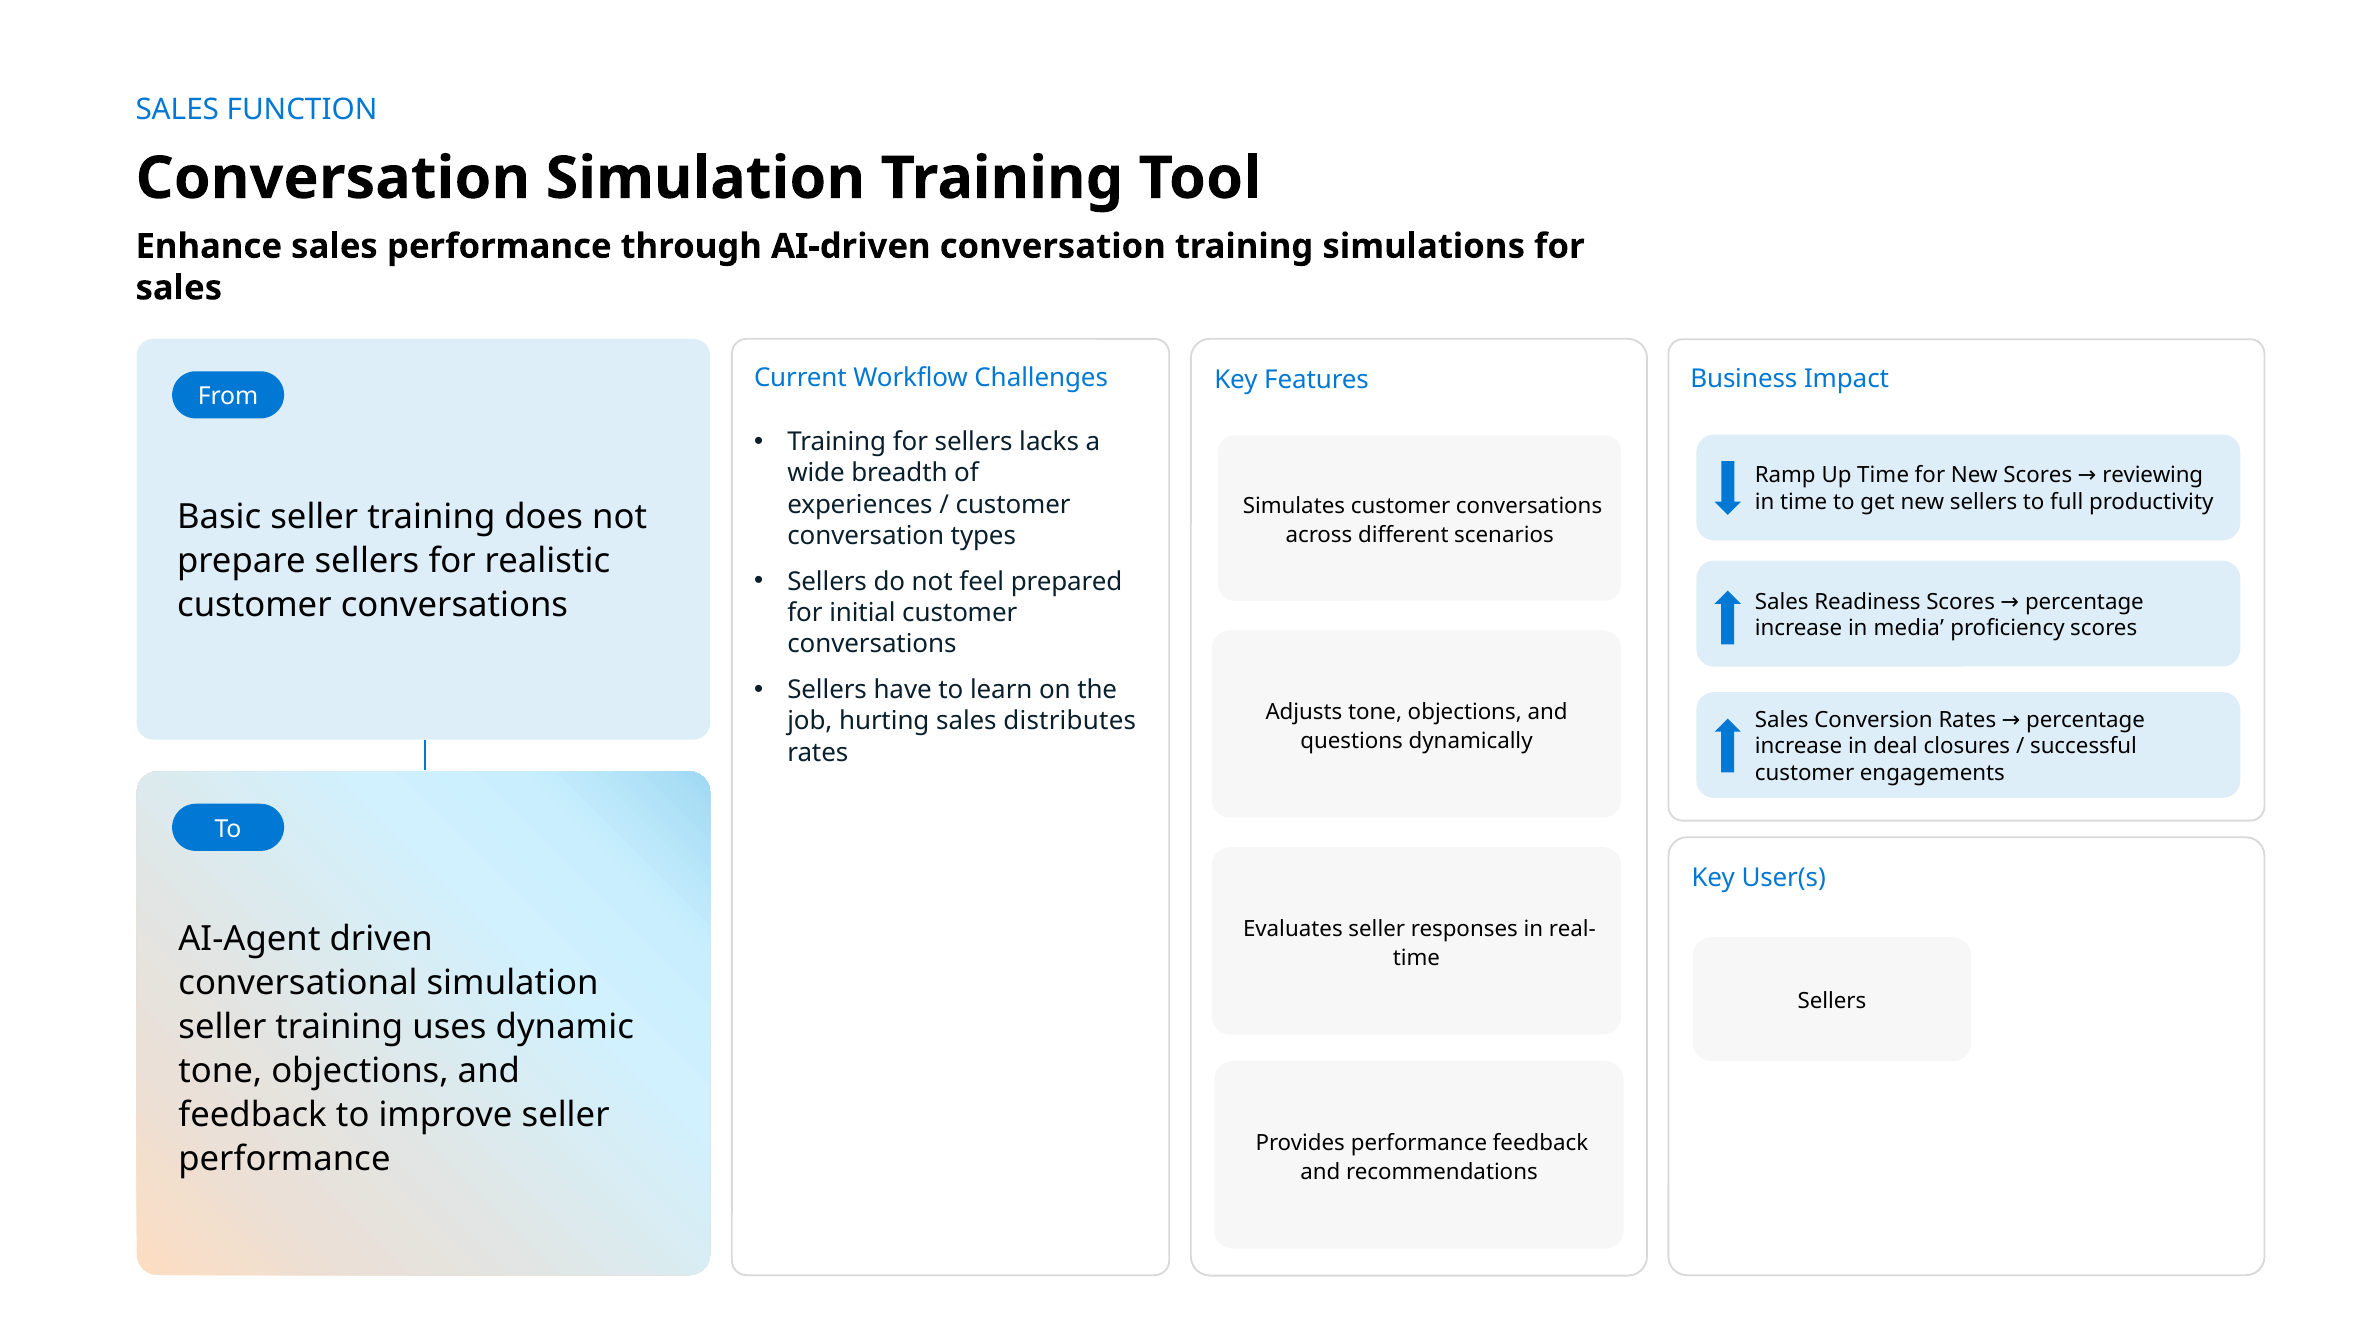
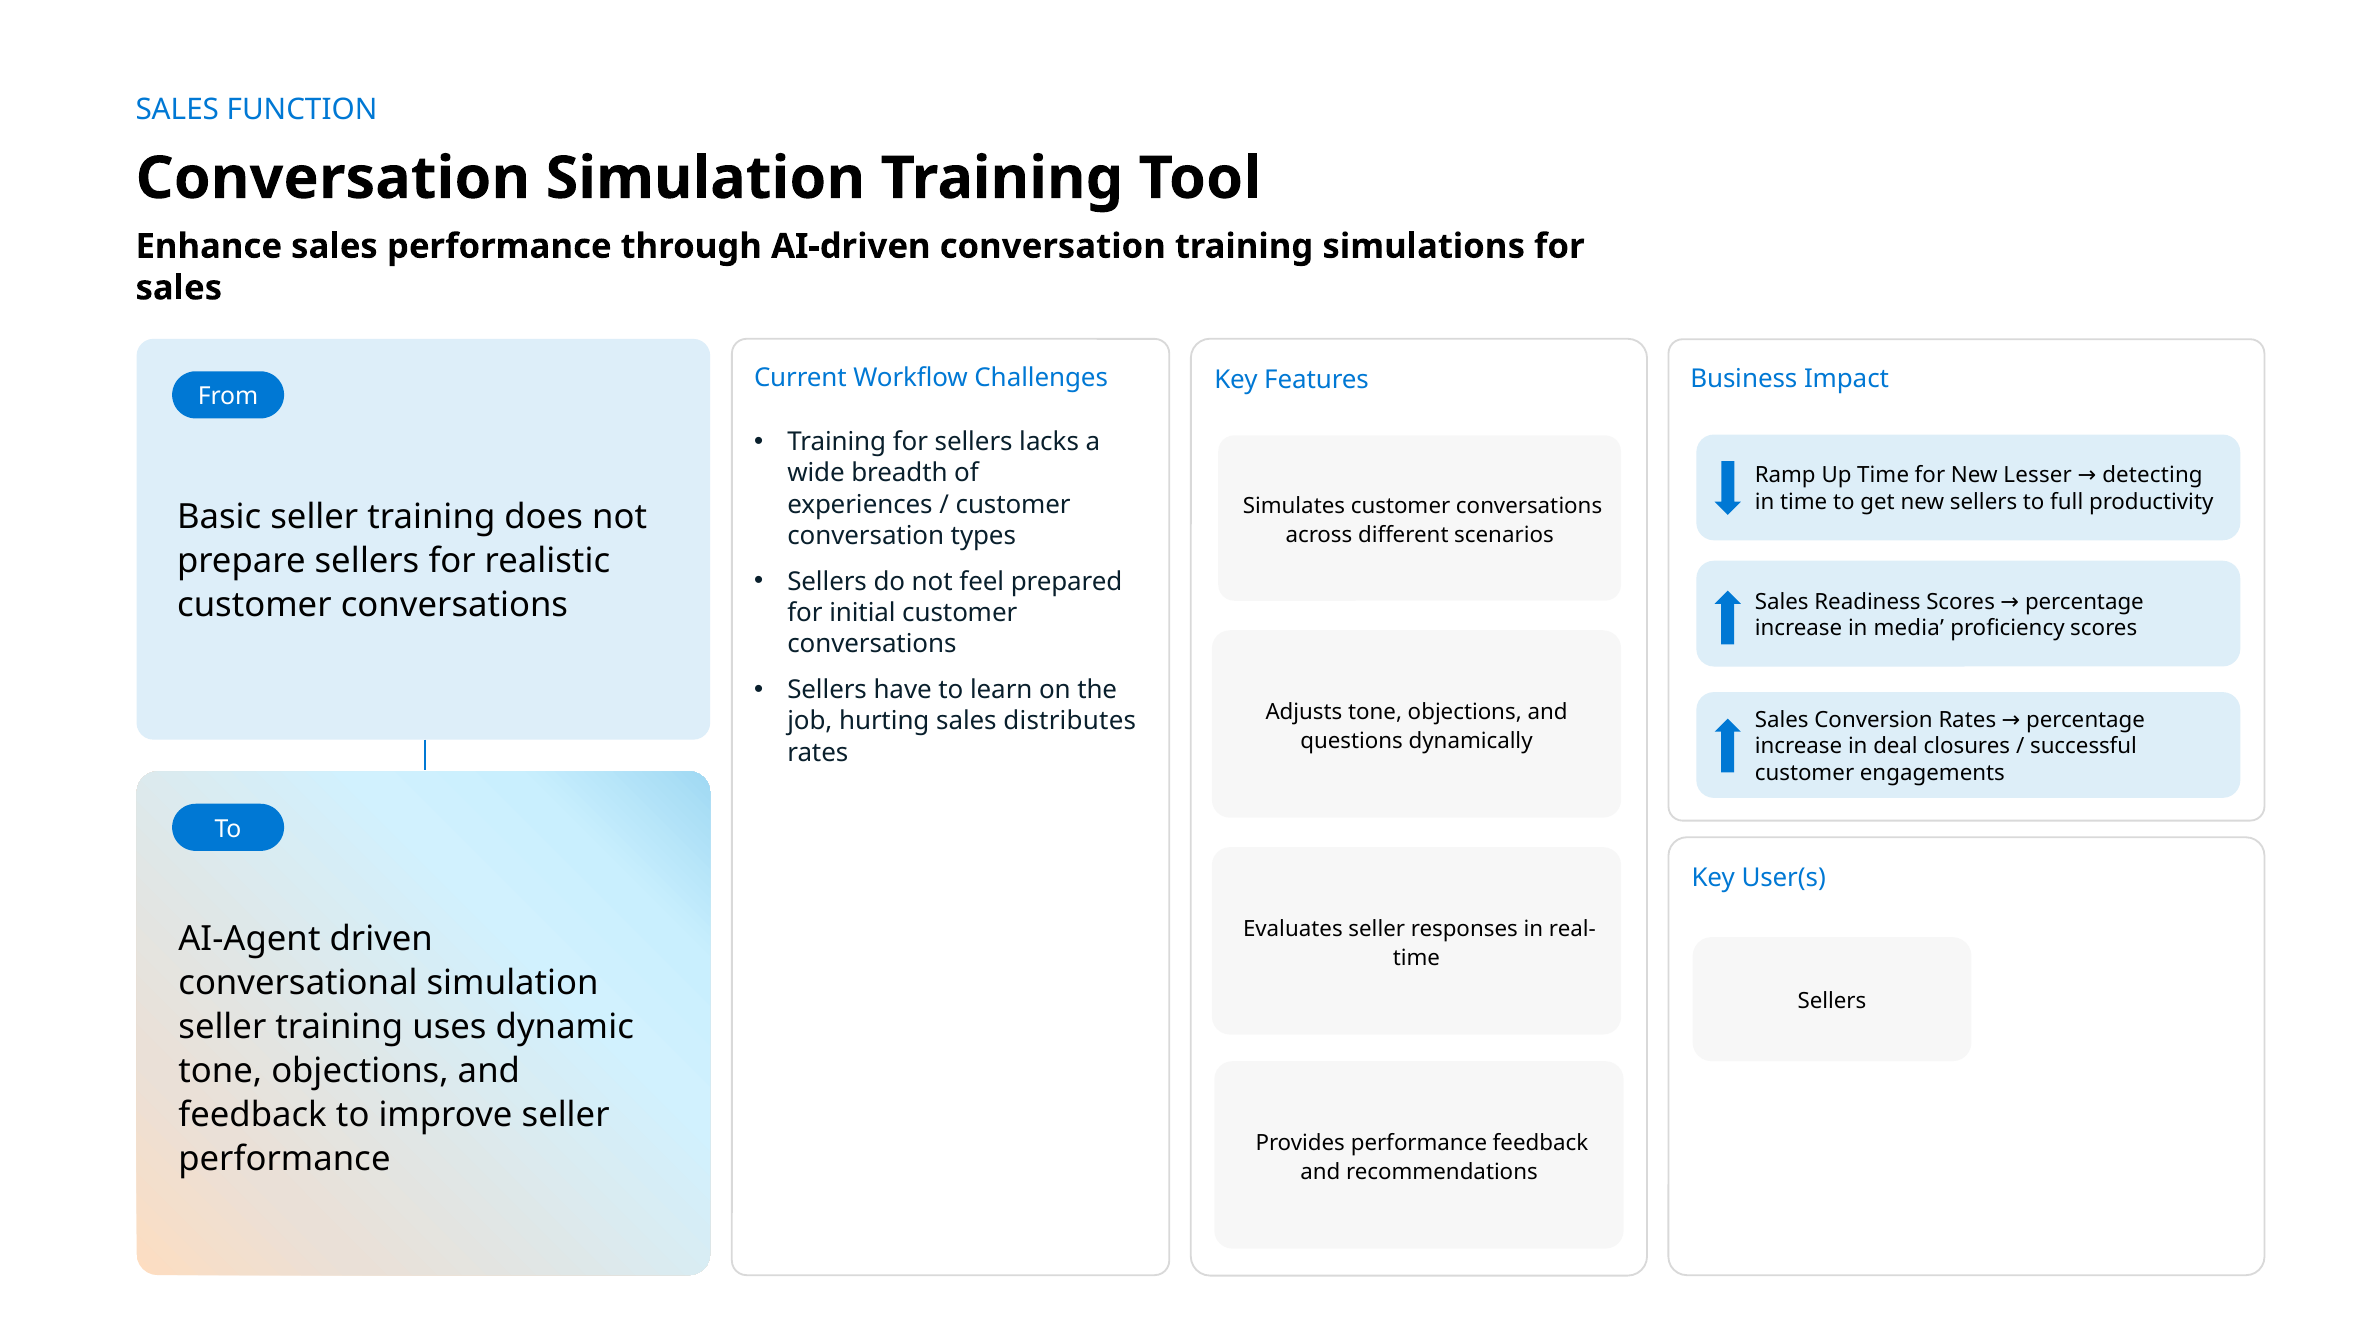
New Scores: Scores -> Lesser (2038, 476)
reviewing: reviewing -> detecting (2153, 476)
